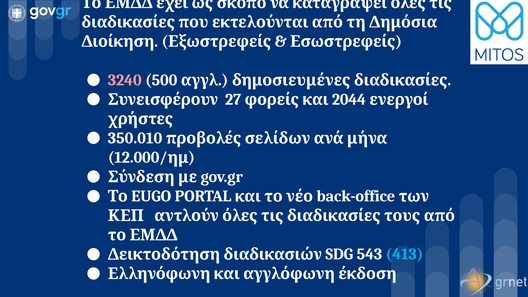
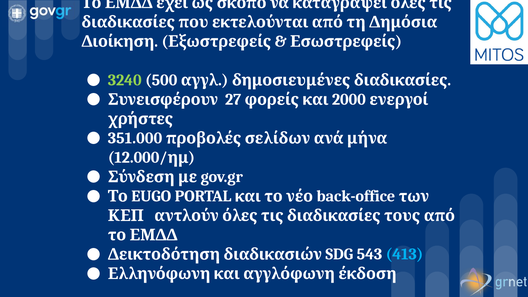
3240 colour: pink -> light green (125, 80)
2044: 2044 -> 2000 (349, 99)
350.010: 350.010 -> 351.000 (135, 138)
